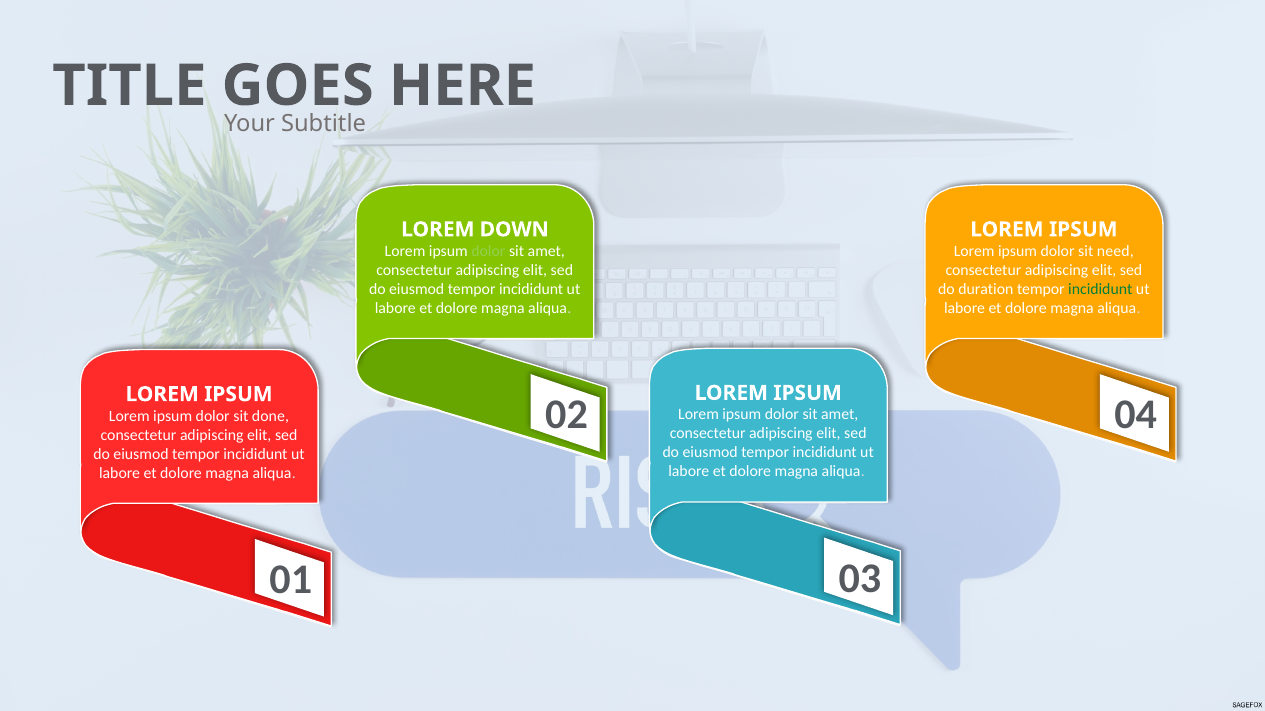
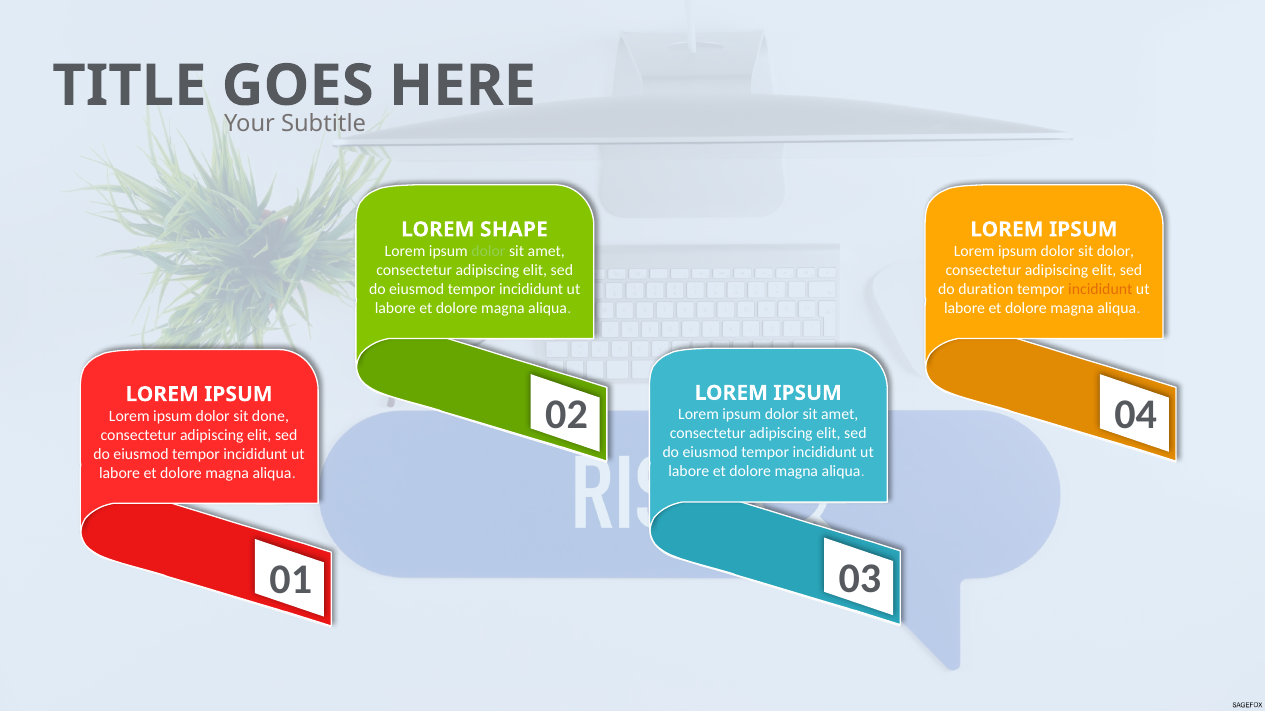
DOWN: DOWN -> SHAPE (514, 230)
sit need: need -> dolor (1115, 251)
incididunt colour: green -> orange (1100, 289)
